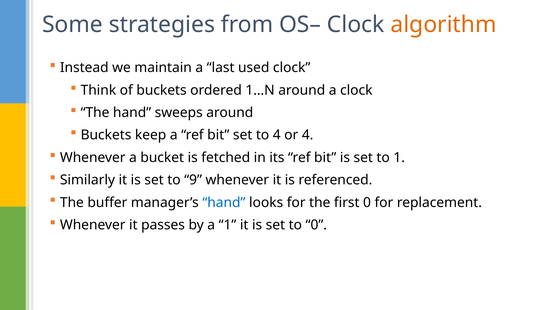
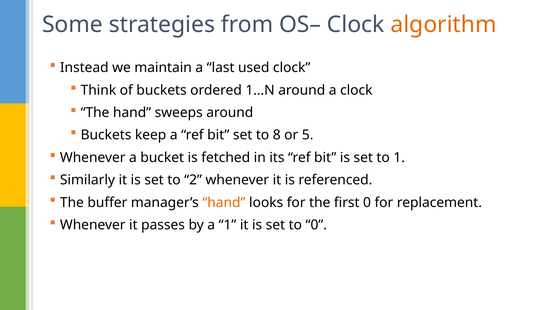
to 4: 4 -> 8 (277, 135)
or 4: 4 -> 5 (308, 135)
9: 9 -> 2 (193, 180)
hand colour: blue -> orange (224, 202)
